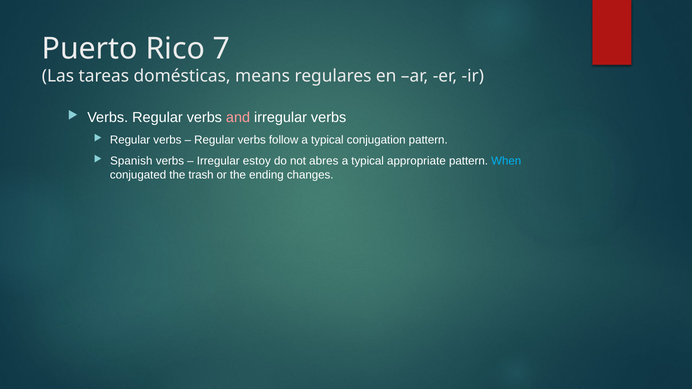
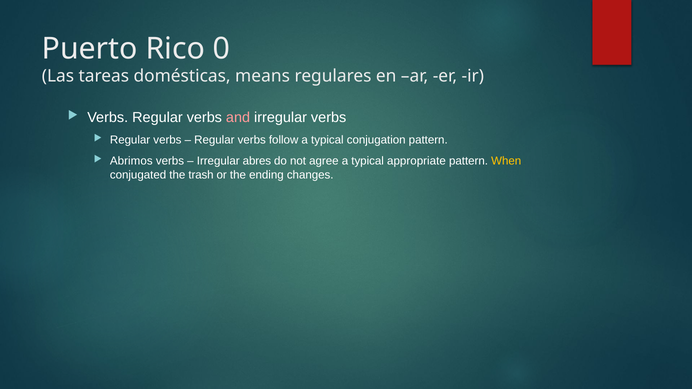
7: 7 -> 0 (221, 49)
Spanish: Spanish -> Abrimos (131, 161)
estoy: estoy -> abres (257, 161)
abres: abres -> agree (324, 161)
When colour: light blue -> yellow (506, 161)
